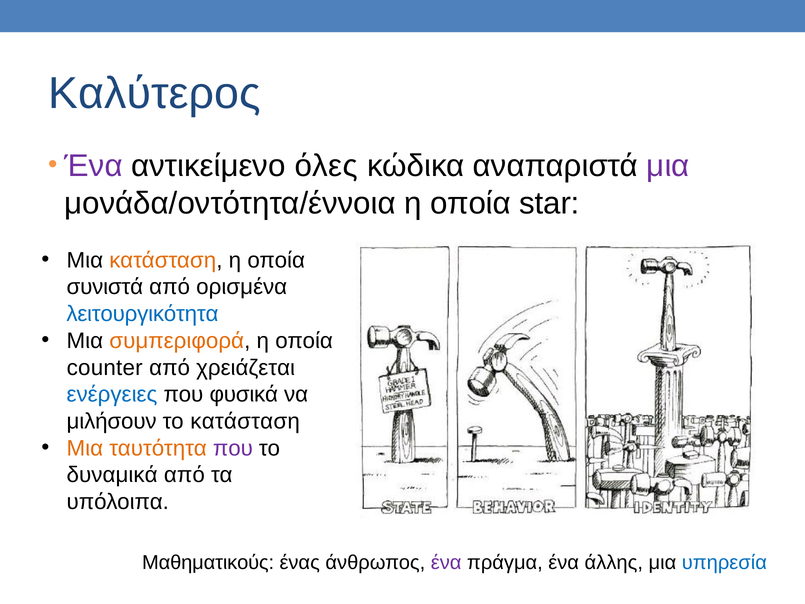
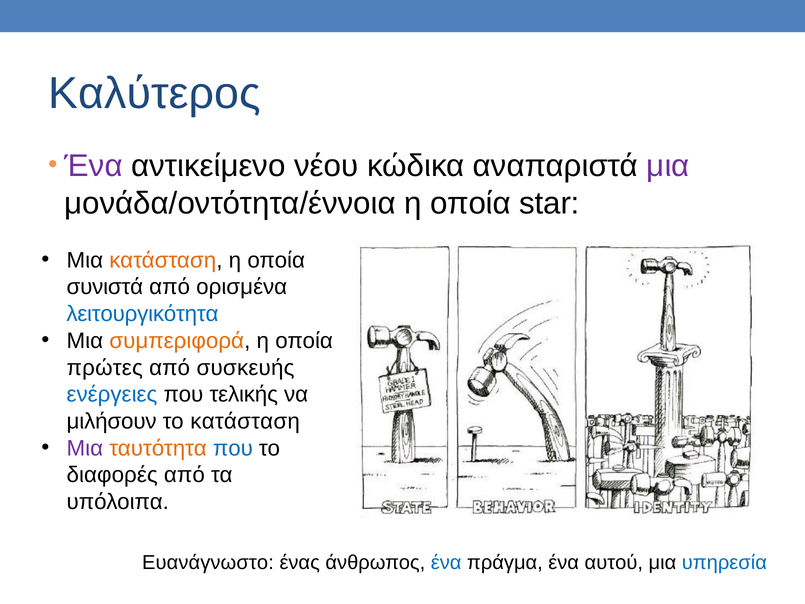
όλες: όλες -> νέου (326, 166)
counter: counter -> πρώτες (105, 367)
χρειάζεται: χρειάζεται -> συσκευής (246, 367)
φυσικά: φυσικά -> τελικής (244, 394)
Μια colour: orange -> purple (85, 448)
που colour: purple -> blue (233, 448)
δυναμικά: δυναμικά -> διαφορές (112, 475)
Μαθηματικούς: Μαθηματικούς -> Ευανάγνωστο (208, 562)
ένα colour: purple -> blue (446, 562)
άλλης: άλλης -> αυτού (614, 562)
